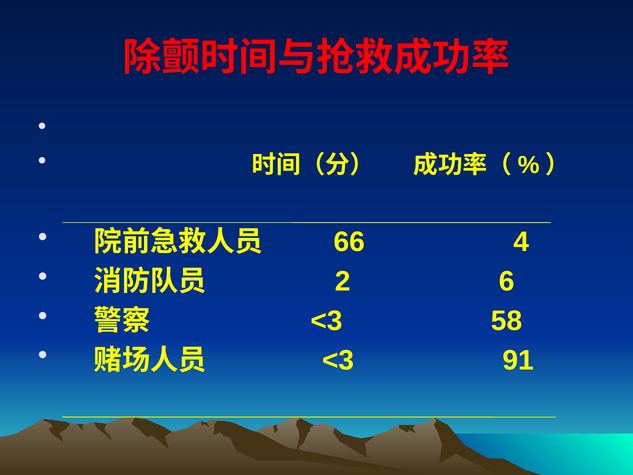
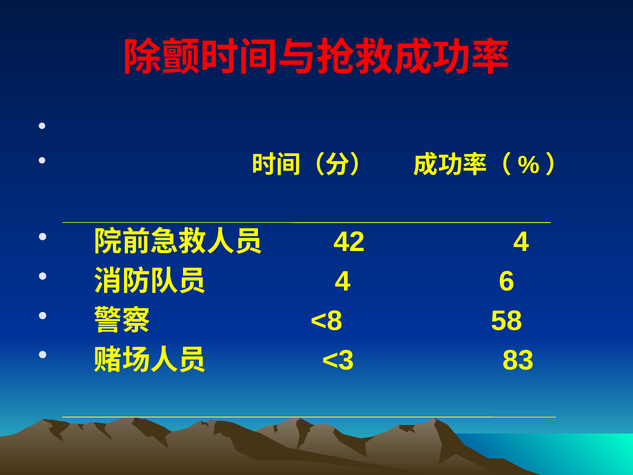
66: 66 -> 42 (349, 242)
2: 2 -> 4 (343, 281)
<3: <3 -> <8 (326, 321)
91: 91 -> 83 (518, 360)
